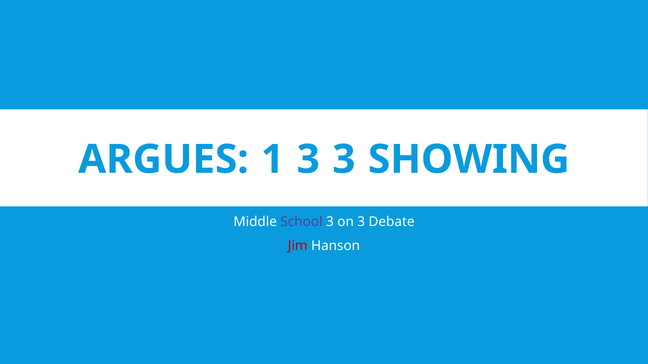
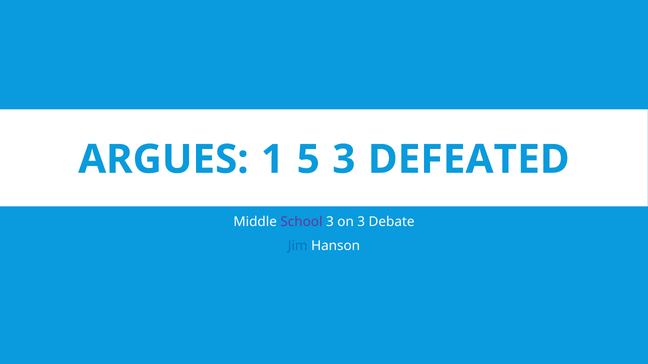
1 3: 3 -> 5 (308, 160)
SHOWING: SHOWING -> DEFEATED (469, 160)
Jim colour: red -> blue (298, 246)
